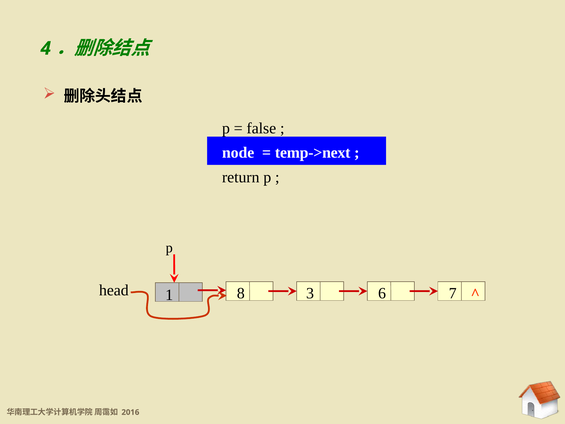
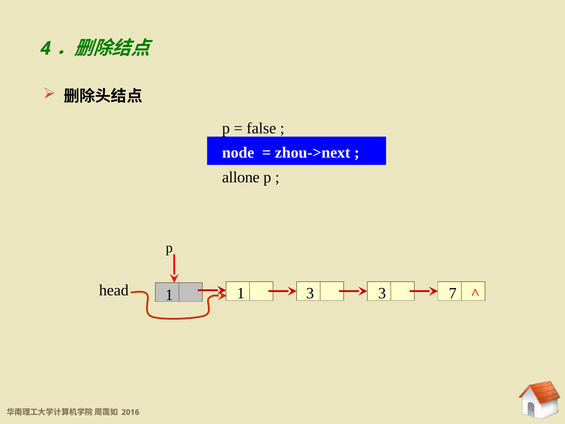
temp->next: temp->next -> zhou->next (313, 153)
return: return -> allone (241, 177)
3 6: 6 -> 3 (382, 293)
1 8: 8 -> 1 (241, 293)
